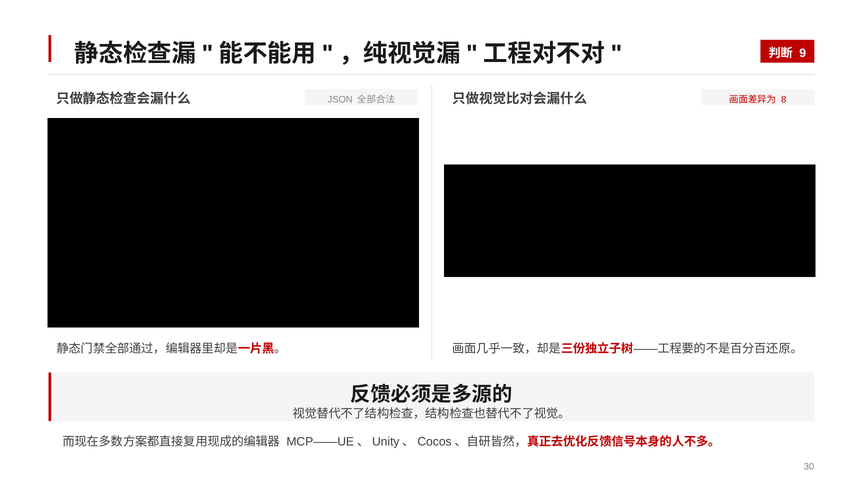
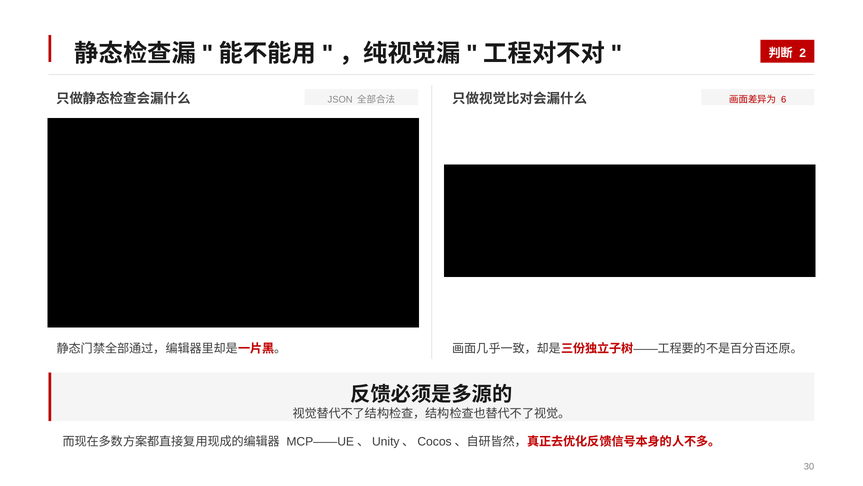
9: 9 -> 2 (803, 53)
8: 8 -> 6 (784, 99)
